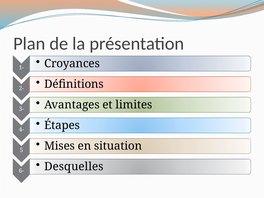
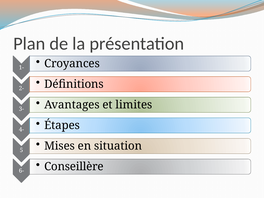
Desquelles: Desquelles -> Conseillère (74, 167)
